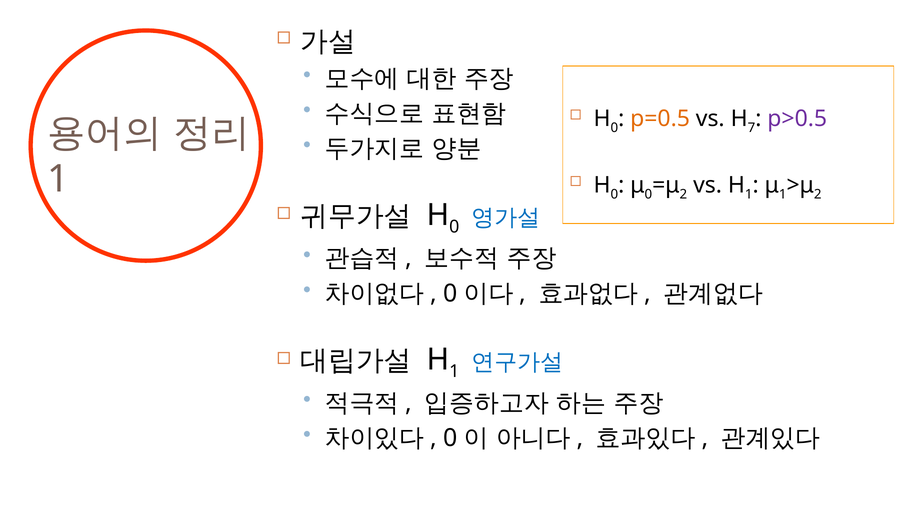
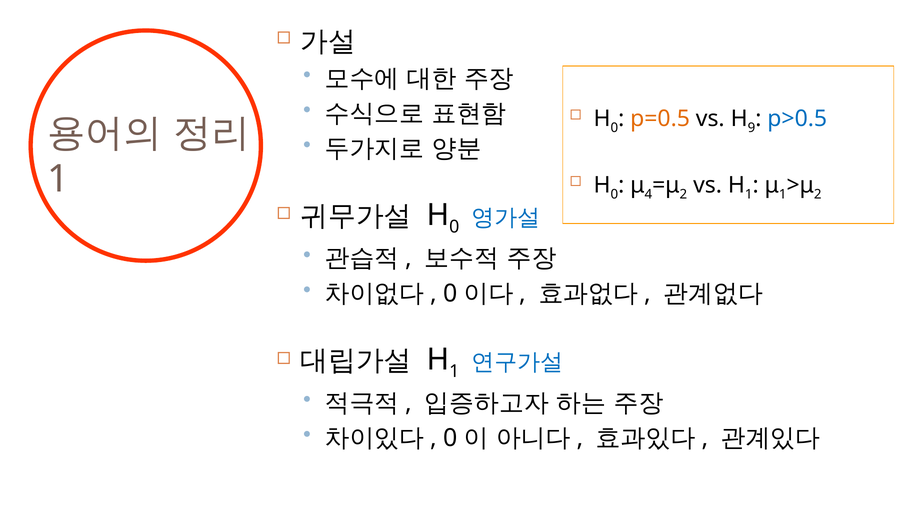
7: 7 -> 9 (752, 128)
p>0.5 colour: purple -> blue (797, 119)
0: 0 -> 4 (648, 194)
